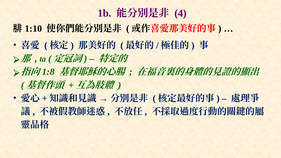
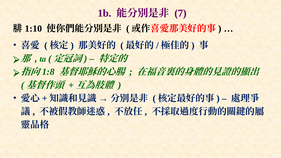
4: 4 -> 7 (181, 13)
